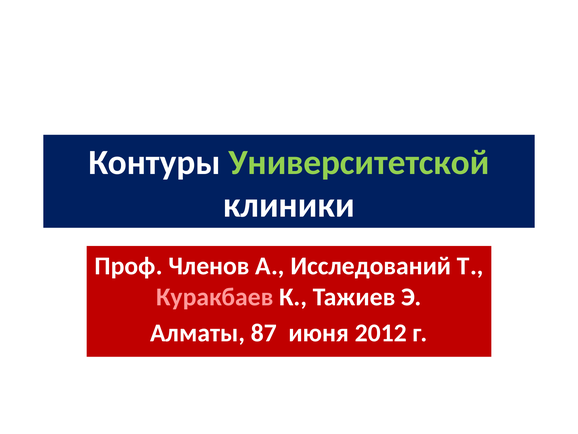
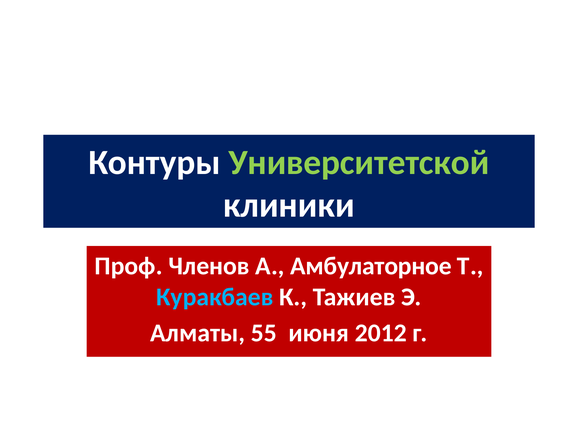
Исследований: Исследований -> Амбулаторное (371, 266)
Куракбаев colour: pink -> light blue (215, 297)
87: 87 -> 55 (264, 333)
